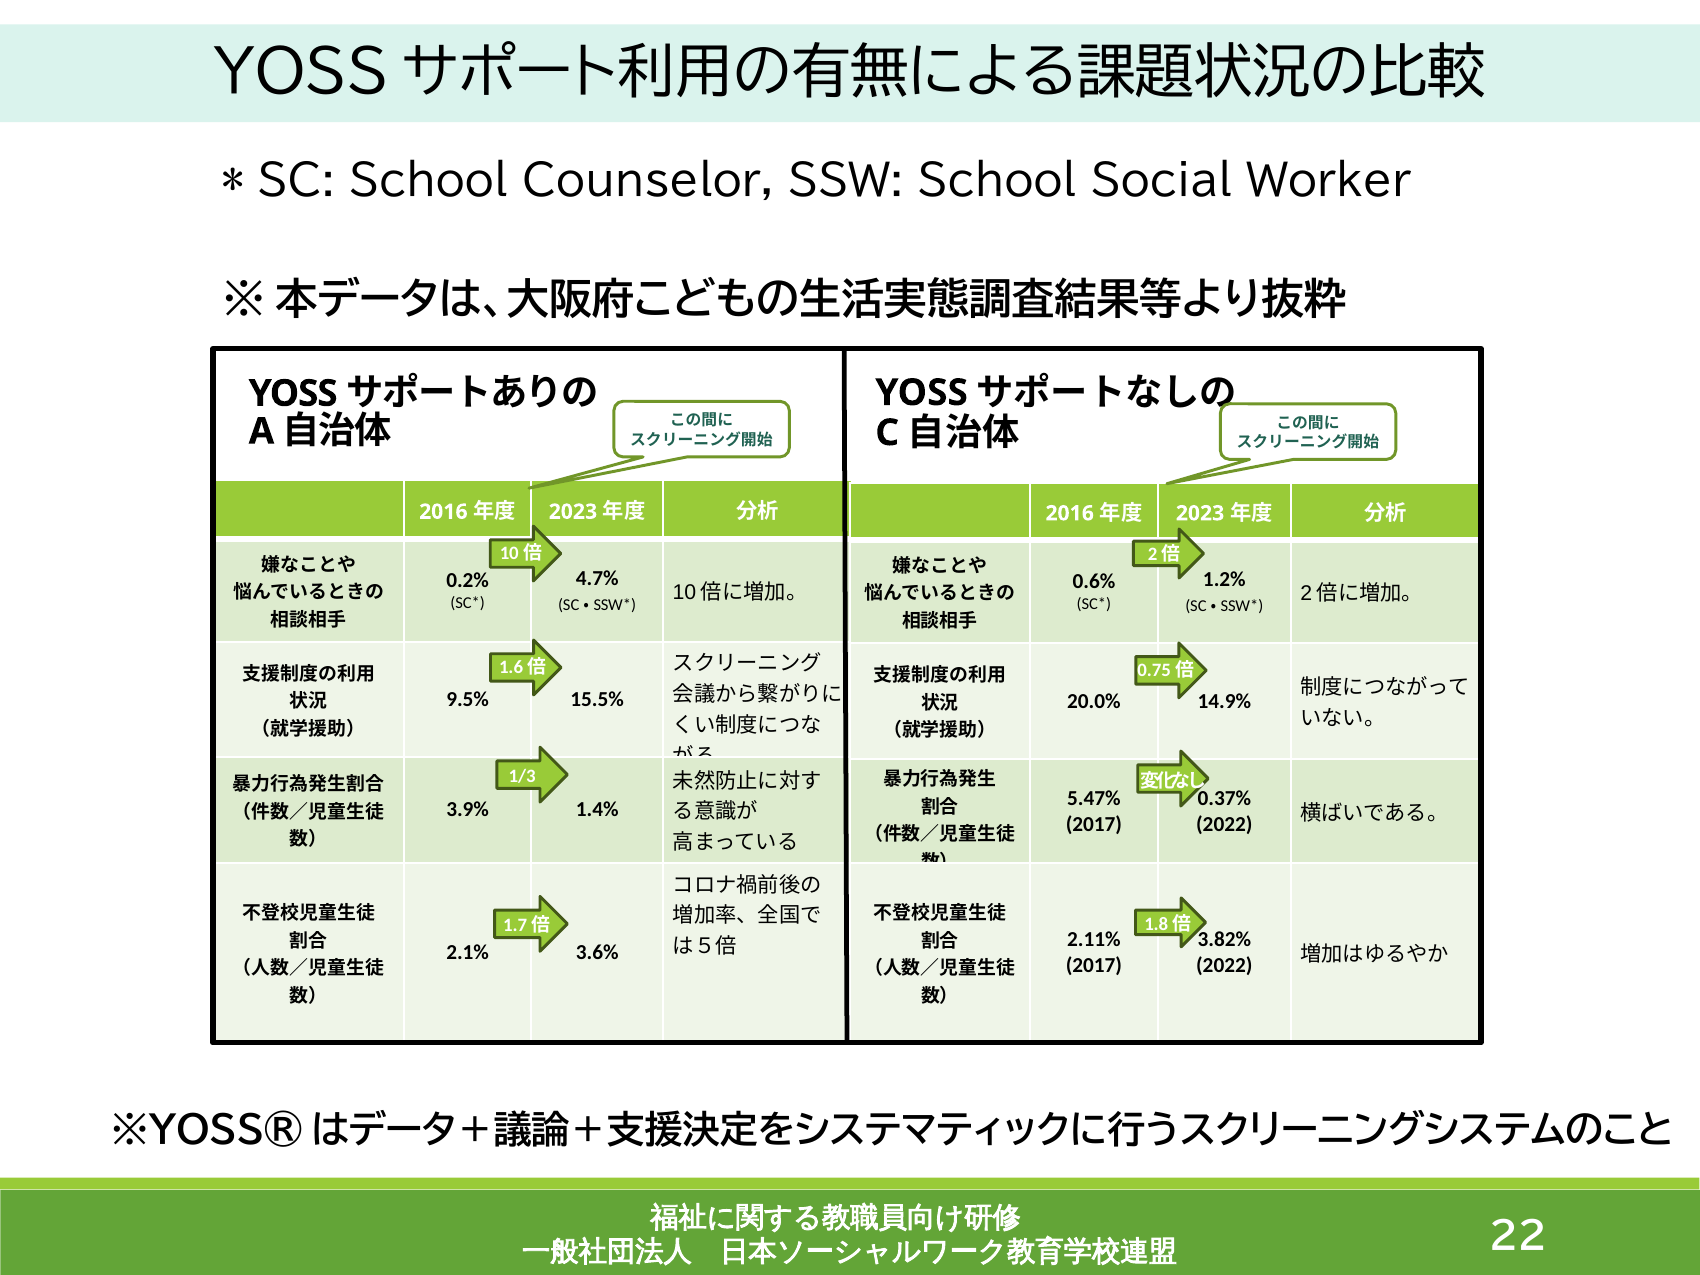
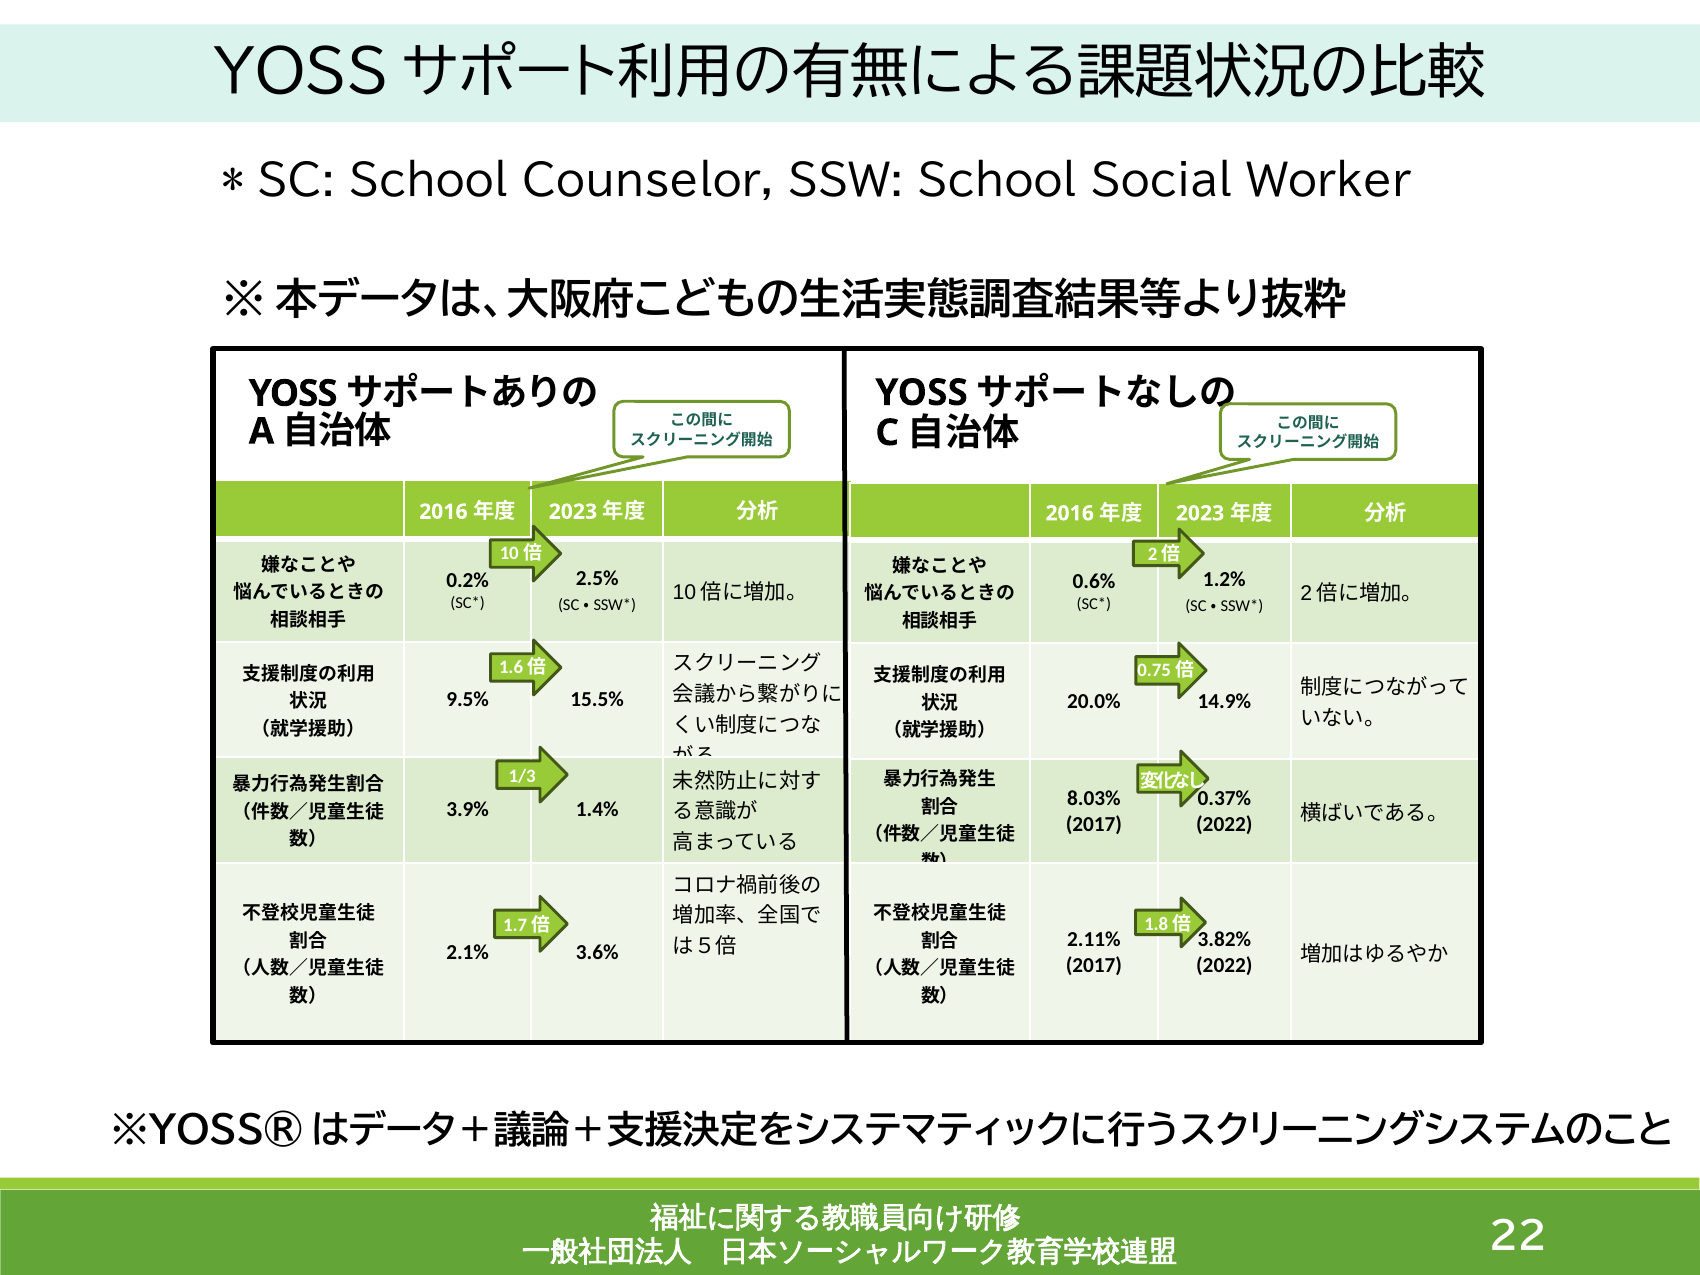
4.7%: 4.7% -> 2.5% (597, 579)
5.47%: 5.47% -> 8.03% (1094, 798)
